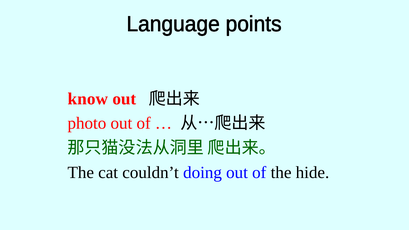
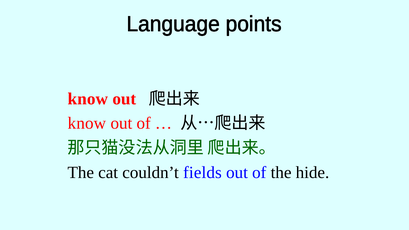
photo: photo -> know (87, 123)
doing: doing -> fields (202, 172)
